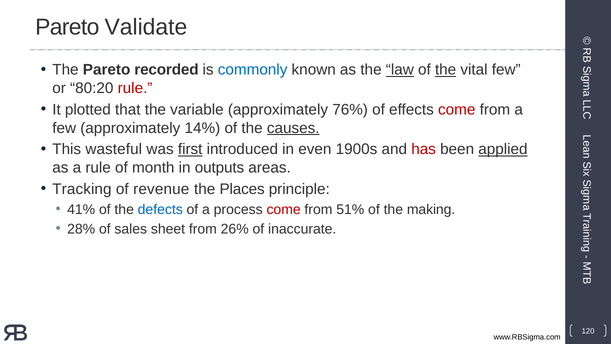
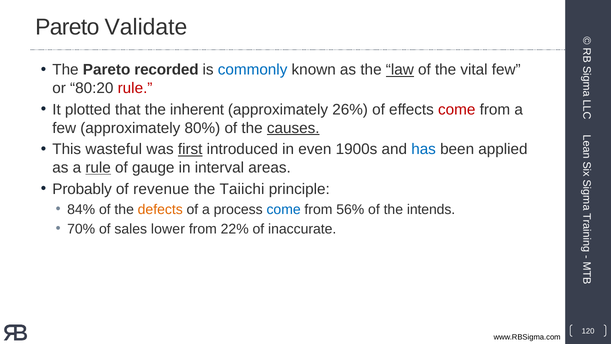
the underline: present -> none (446, 70)
variable: variable -> inherent (197, 110)
76%: 76% -> 26% (350, 110)
14%: 14% -> 80% (202, 128)
has colour: red -> blue (424, 149)
applied underline: present -> none (503, 149)
rule underline: none -> present (98, 168)
month: month -> gauge (153, 168)
outputs: outputs -> interval (219, 168)
Tracking: Tracking -> Probably (82, 189)
Places: Places -> Taiichi (242, 189)
41%: 41% -> 84% (81, 209)
defects colour: blue -> orange (160, 209)
come colour: red -> blue (284, 209)
51%: 51% -> 56% (350, 209)
making: making -> intends (431, 209)
28%: 28% -> 70% (81, 229)
sheet: sheet -> lower (168, 229)
26%: 26% -> 22% (235, 229)
